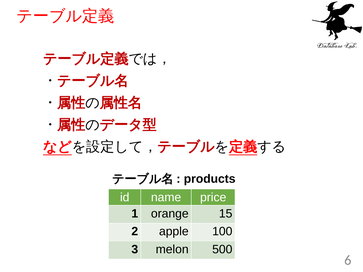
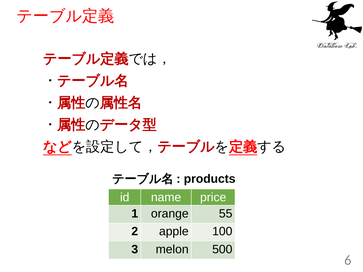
15: 15 -> 55 (226, 214)
